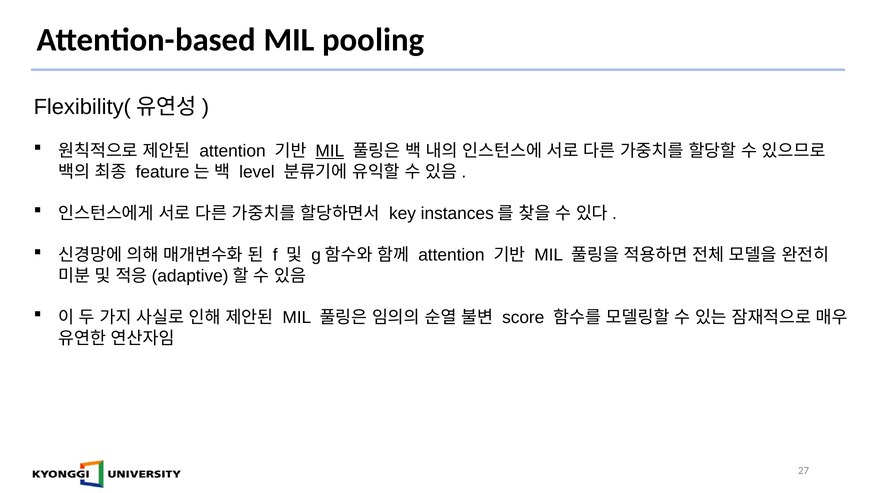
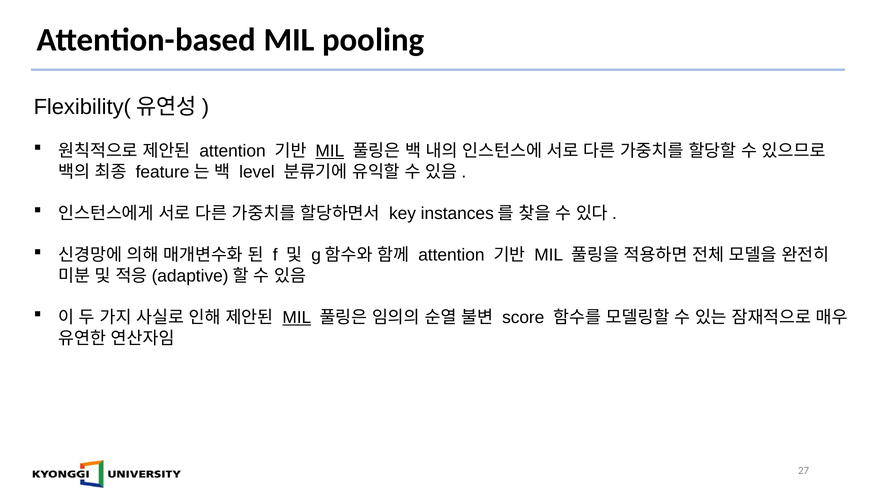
MIL underline: none -> present (297, 317)
